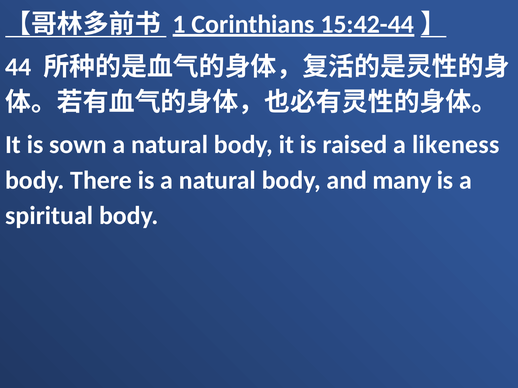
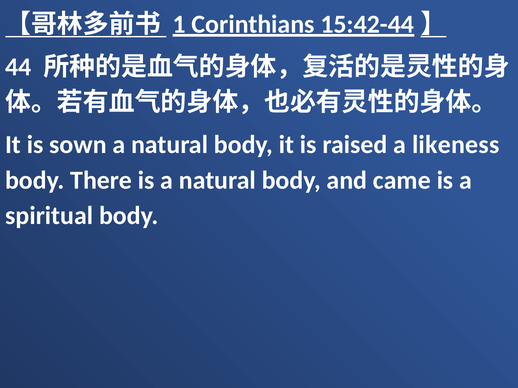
many: many -> came (402, 180)
